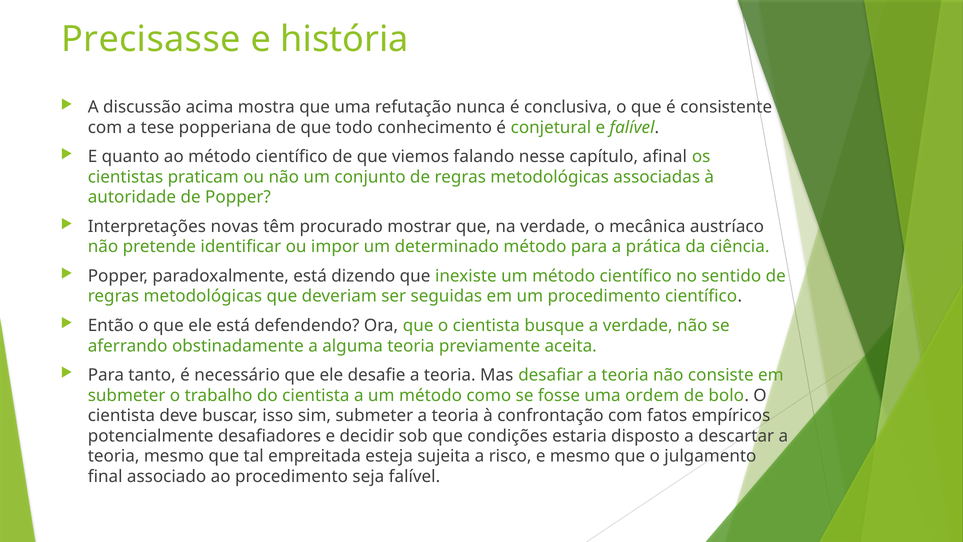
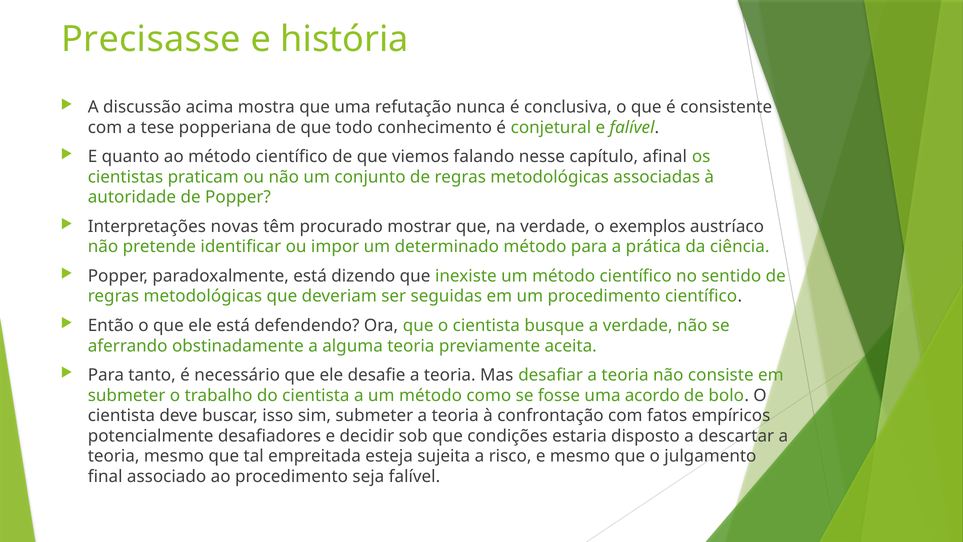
mecânica: mecânica -> exemplos (647, 226)
ordem: ordem -> acordo (652, 395)
